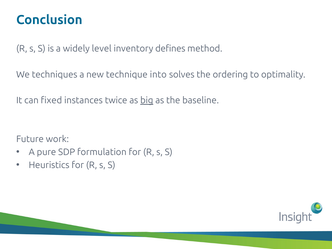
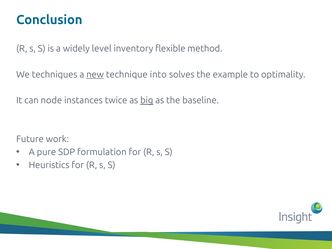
defines: defines -> flexible (170, 49)
new underline: none -> present (95, 75)
ordering: ordering -> example (230, 75)
fixed: fixed -> node (51, 100)
